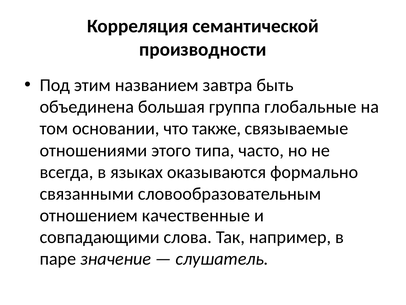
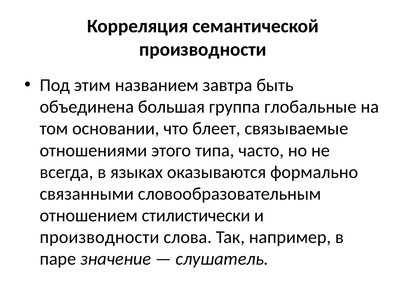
также: также -> блеет (216, 128)
качественные: качественные -> стилистически (196, 215)
совпадающими: совпадающими -> производности (99, 237)
